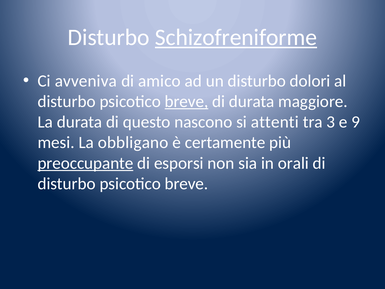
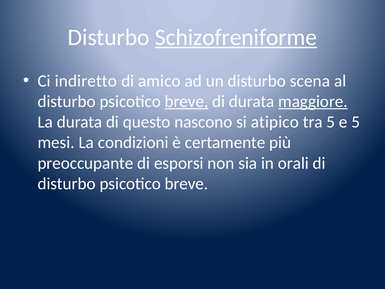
avveniva: avveniva -> indiretto (86, 81)
dolori: dolori -> scena (310, 81)
maggiore underline: none -> present (313, 101)
attenti: attenti -> atipico (275, 122)
tra 3: 3 -> 5 (331, 122)
e 9: 9 -> 5 (356, 122)
obbligano: obbligano -> condizioni (133, 142)
preoccupante underline: present -> none (85, 163)
